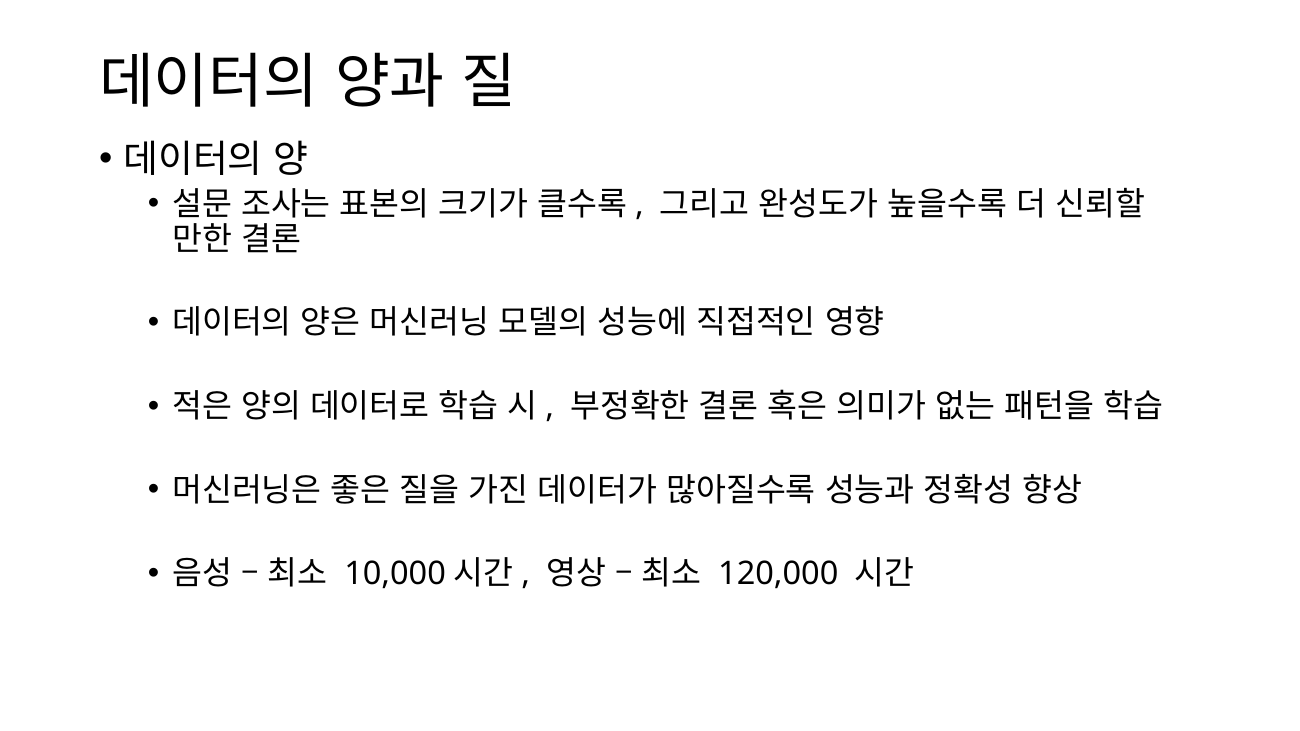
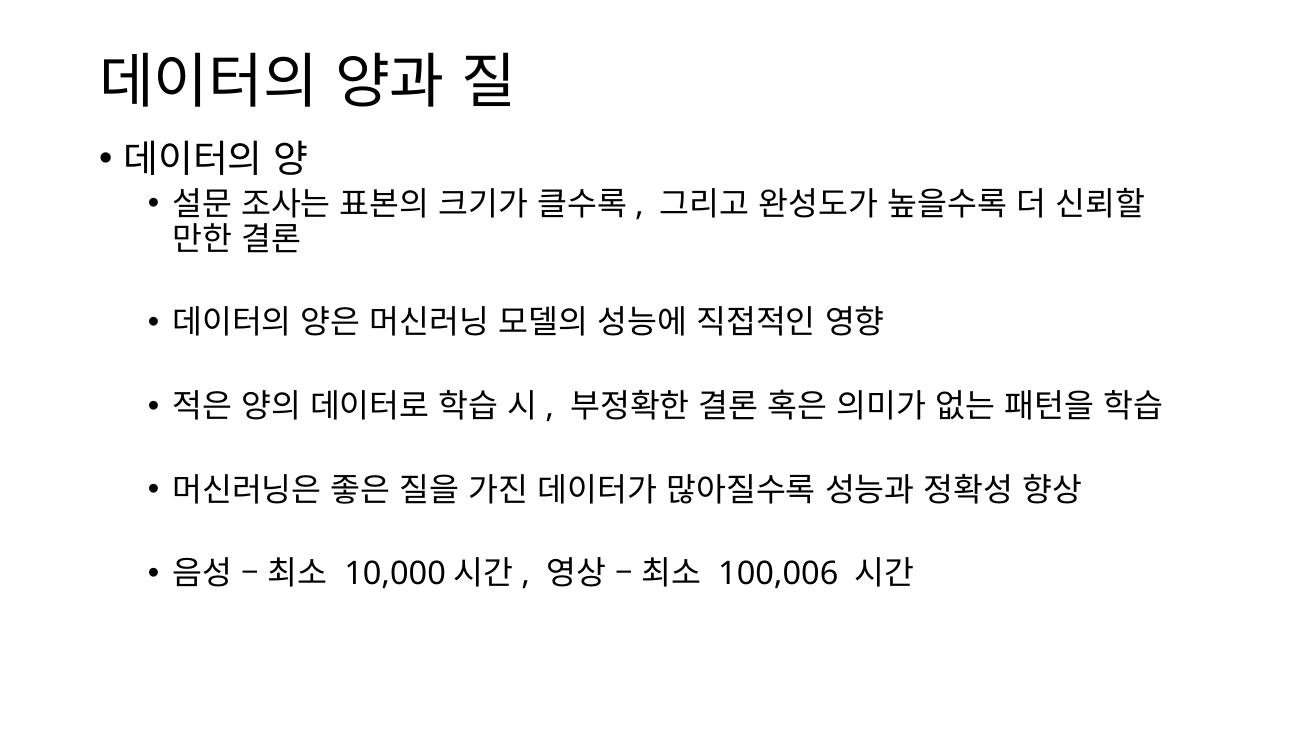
120,000: 120,000 -> 100,006 (778, 574)
